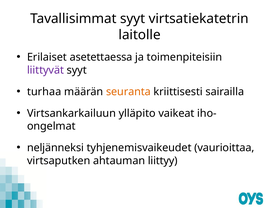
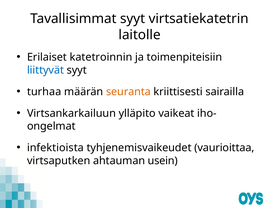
asetettaessa: asetettaessa -> katetroinnin (101, 57)
liittyvät colour: purple -> blue (45, 70)
neljänneksi: neljänneksi -> infektioista (55, 148)
liittyy: liittyy -> usein (163, 161)
